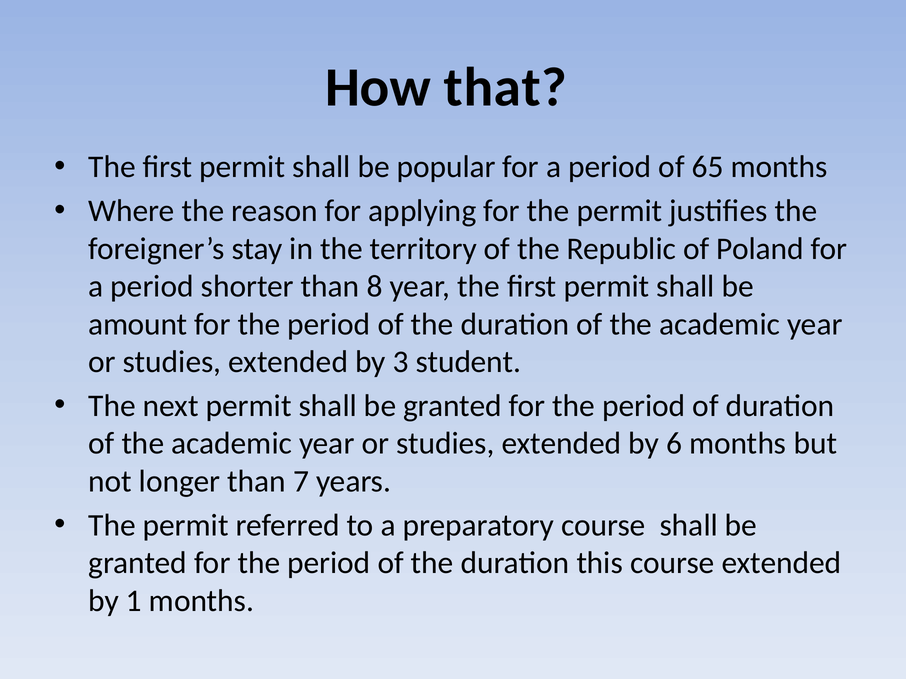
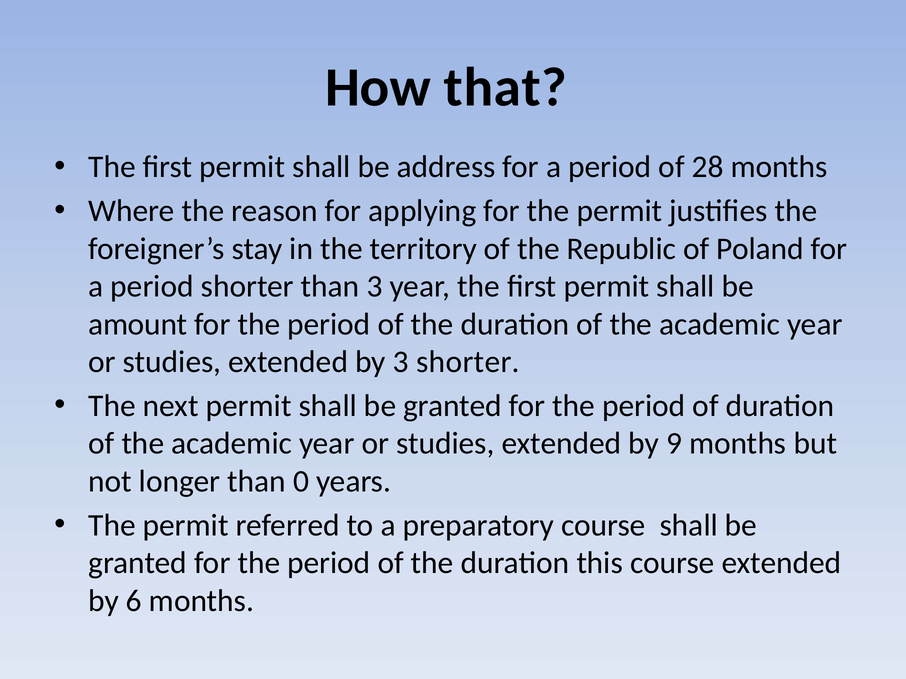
popular: popular -> address (446, 167)
65: 65 -> 28 (708, 167)
than 8: 8 -> 3 (374, 287)
3 student: student -> shorter (468, 362)
6: 6 -> 9 (674, 444)
7: 7 -> 0 (301, 482)
1: 1 -> 6 (134, 601)
